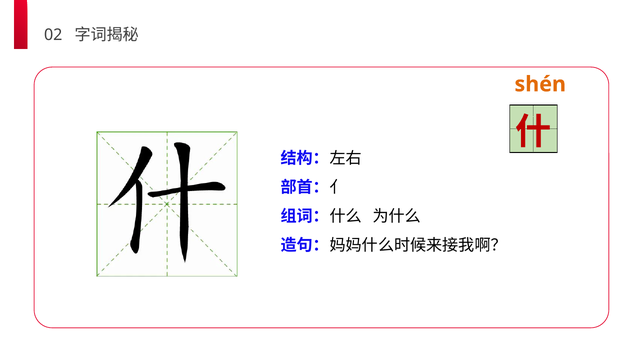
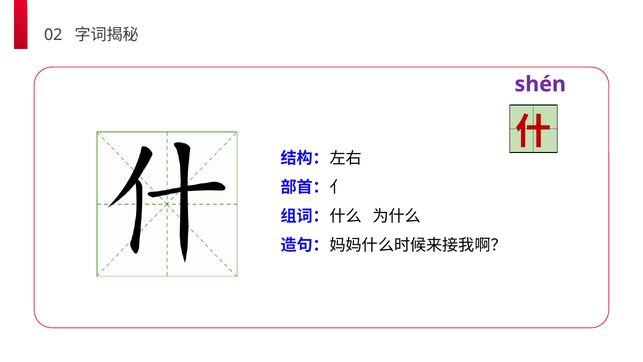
shén colour: orange -> purple (540, 84)
